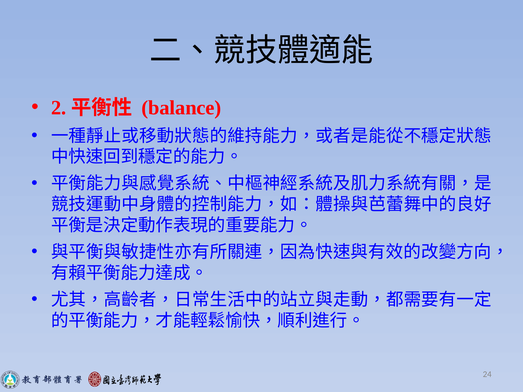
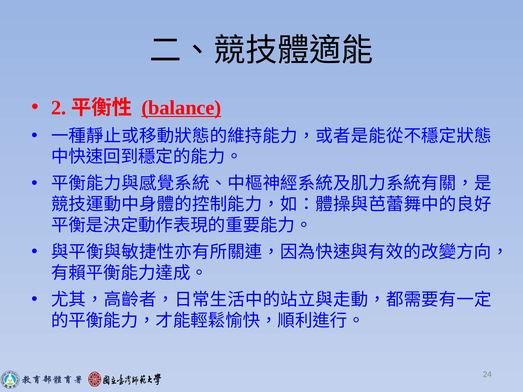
balance underline: none -> present (181, 108)
